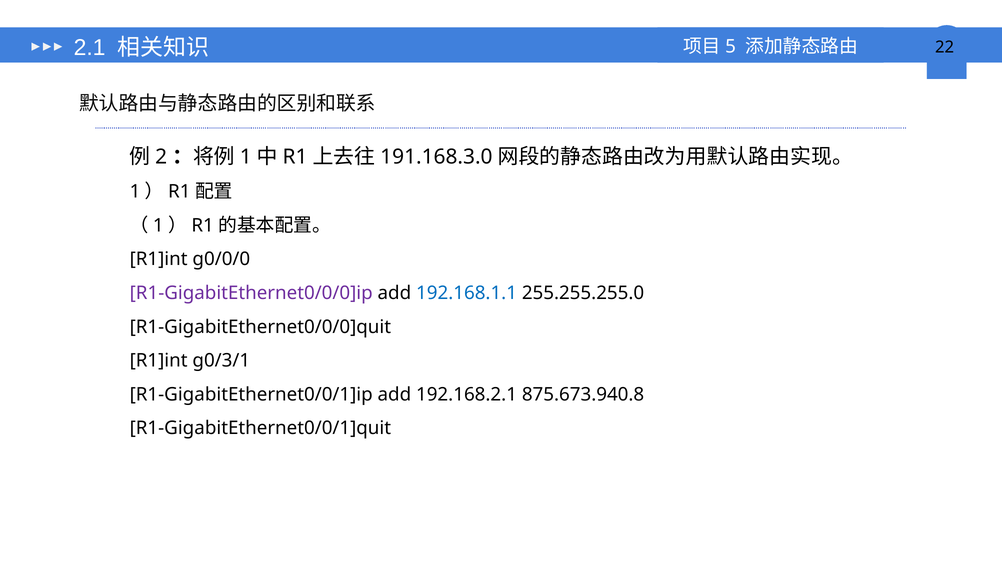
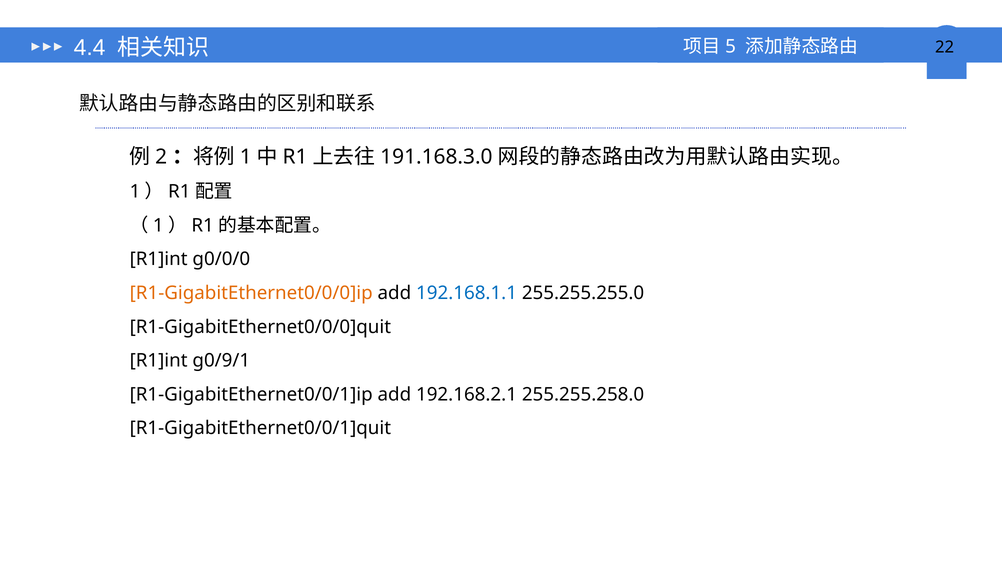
2.1: 2.1 -> 4.4 (90, 48)
R1-GigabitEthernet0/0/0]ip colour: purple -> orange (251, 293)
g0/3/1: g0/3/1 -> g0/9/1 (221, 361)
875.673.940.8: 875.673.940.8 -> 255.255.258.0 (583, 395)
